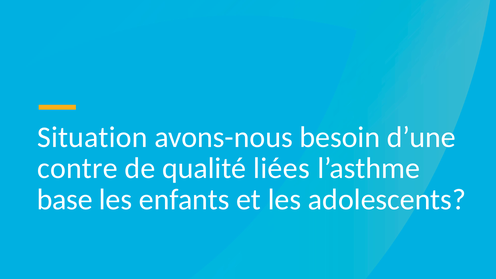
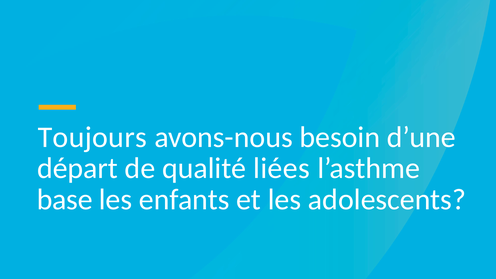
Situation: Situation -> Toujours (92, 137)
contre: contre -> départ (78, 168)
